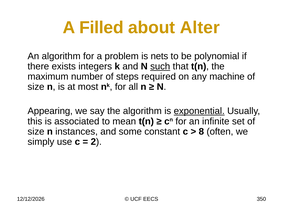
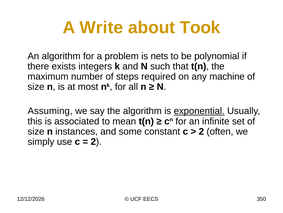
Filled: Filled -> Write (101, 27)
Alter: Alter -> Took (200, 27)
such underline: present -> none (160, 66)
Appearing: Appearing -> Assuming (50, 111)
8: 8 -> 2 (201, 131)
